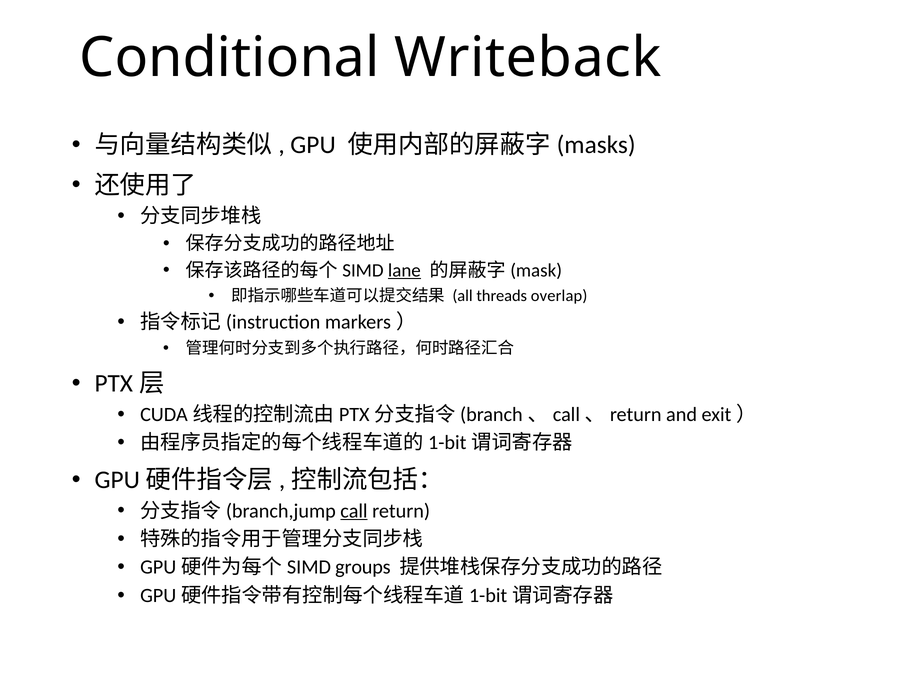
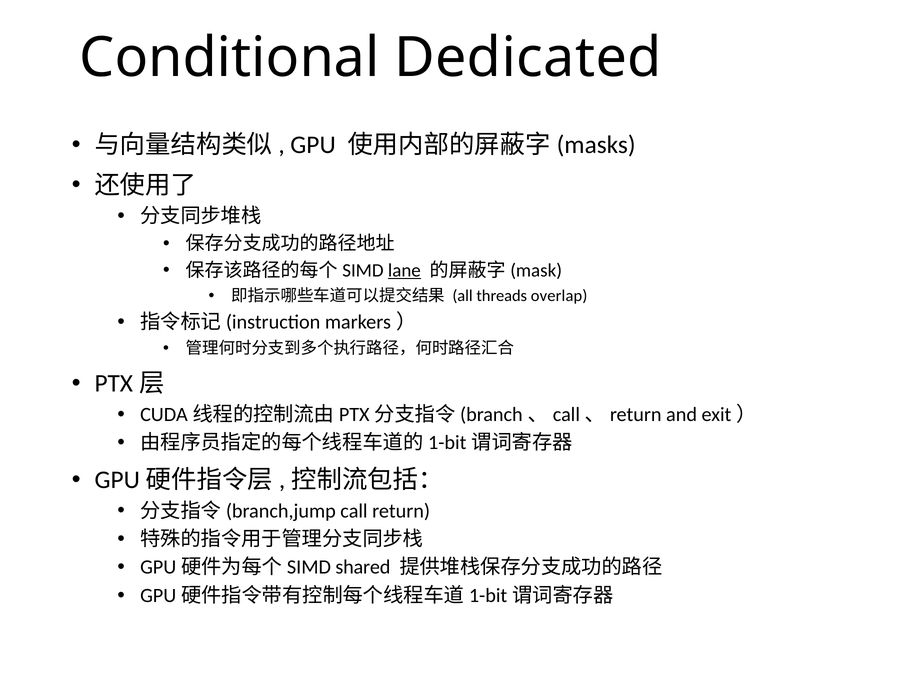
Writeback: Writeback -> Dedicated (528, 58)
call underline: present -> none (354, 511)
groups: groups -> shared (363, 567)
